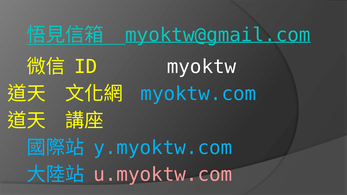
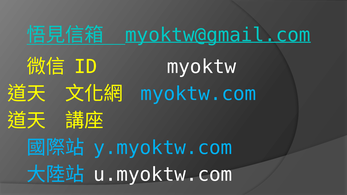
u.myoktw.com colour: pink -> white (163, 175)
